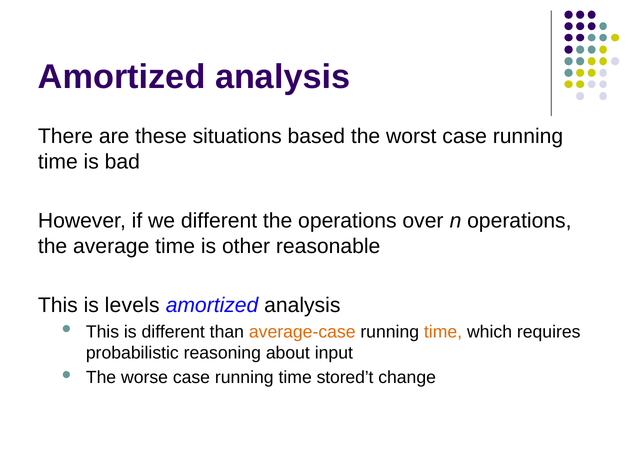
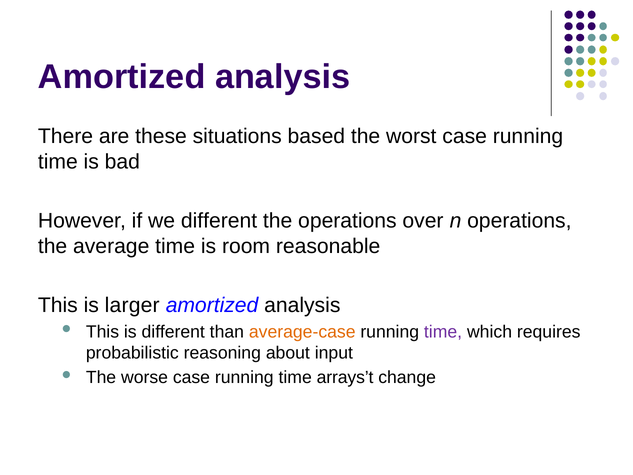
other: other -> room (246, 246)
levels: levels -> larger (132, 305)
time colour: orange -> purple (443, 332)
stored’t: stored’t -> arrays’t (345, 377)
